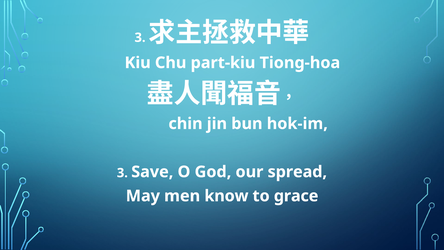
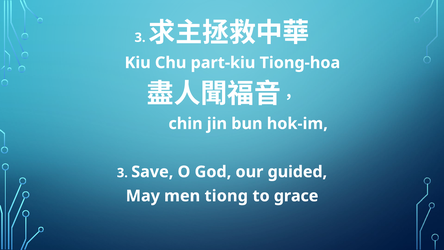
spread: spread -> guided (297, 172)
know: know -> tiong (226, 196)
